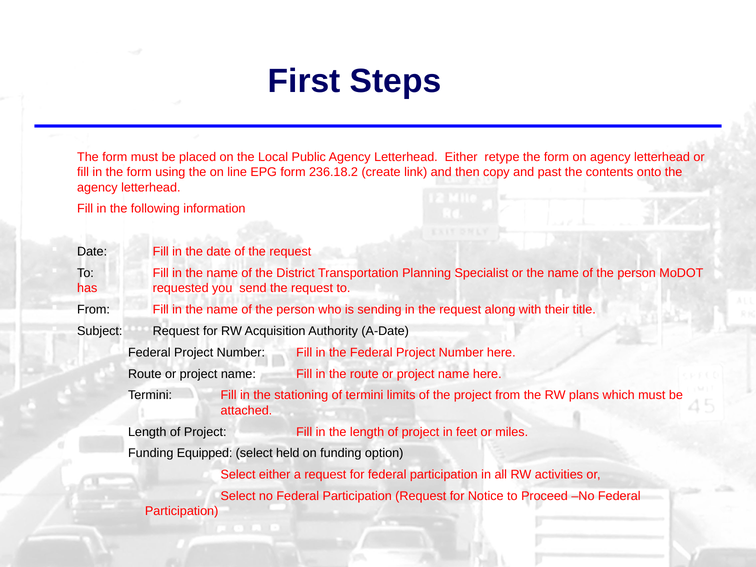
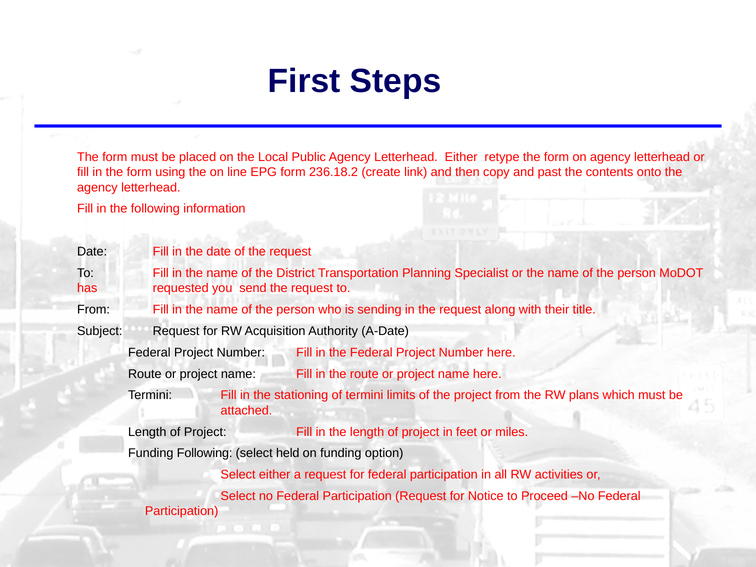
Funding Equipped: Equipped -> Following (205, 453)
